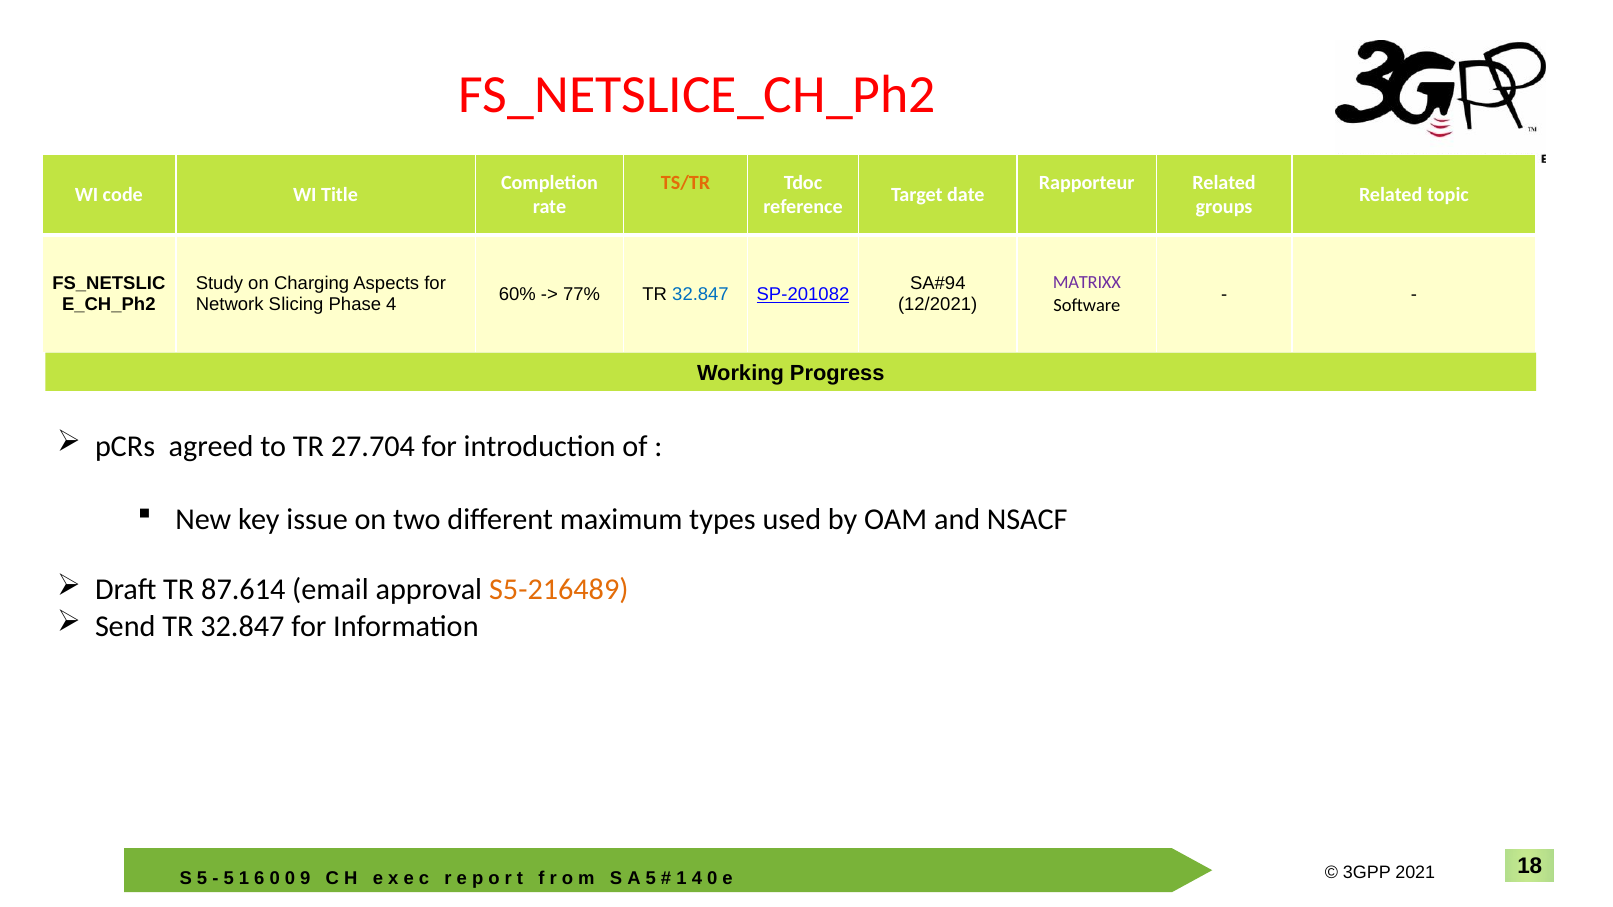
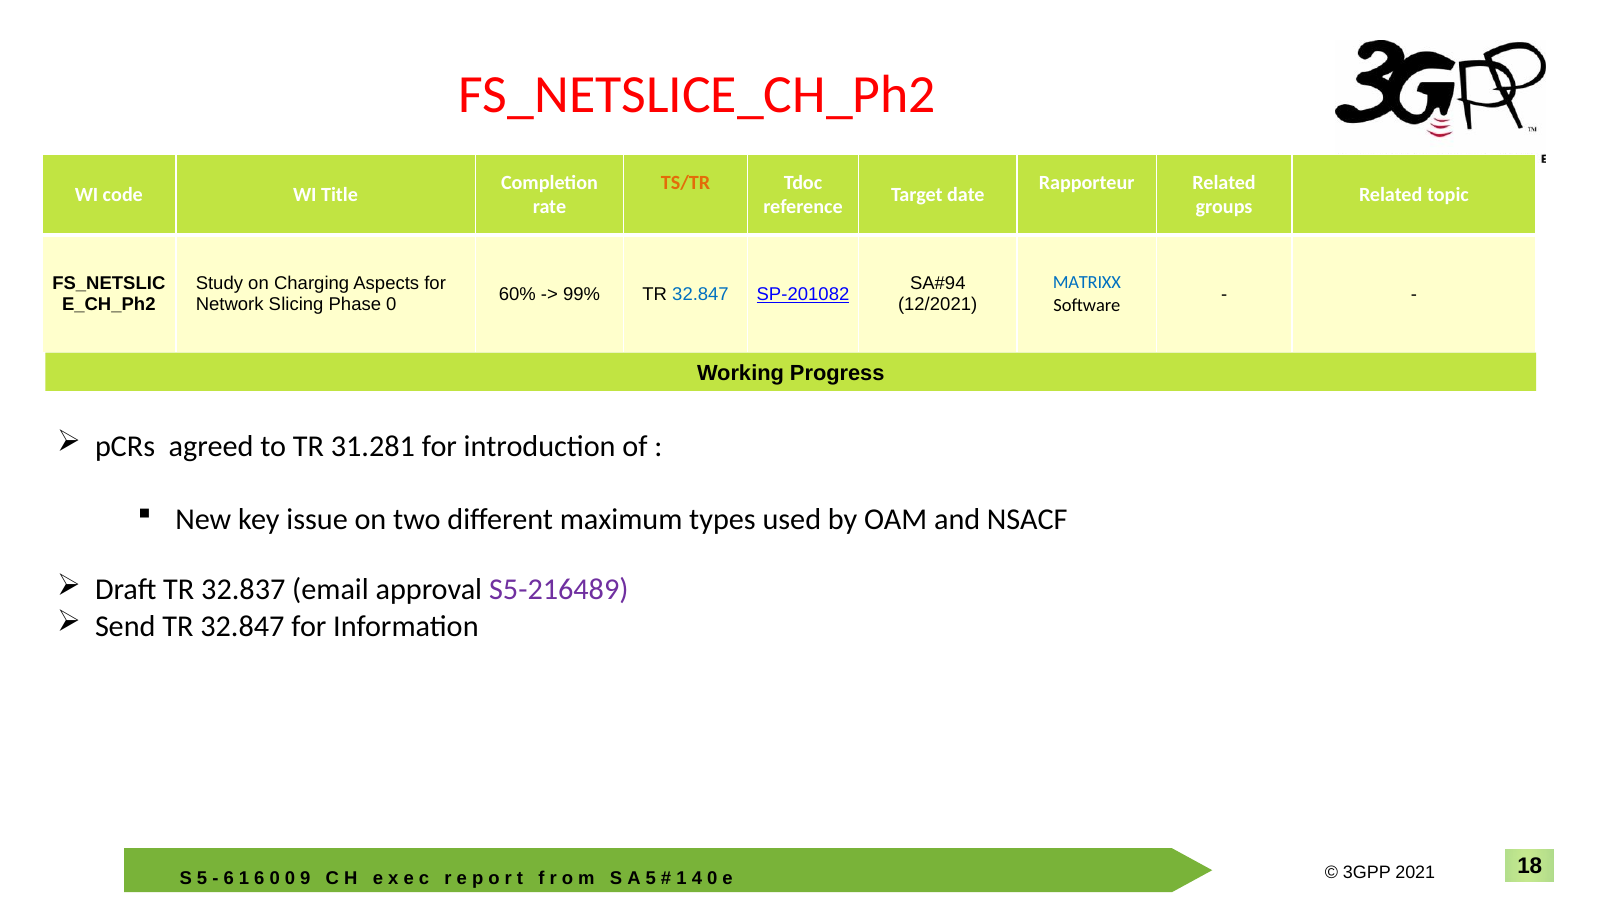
MATRIXX colour: purple -> blue (1087, 283)
77%: 77% -> 99% (582, 294)
Phase 4: 4 -> 0 (391, 304)
27.704: 27.704 -> 31.281 (373, 447)
87.614: 87.614 -> 32.837 (243, 590)
S5-216489 colour: orange -> purple (559, 590)
5: 5 -> 6 (229, 878)
